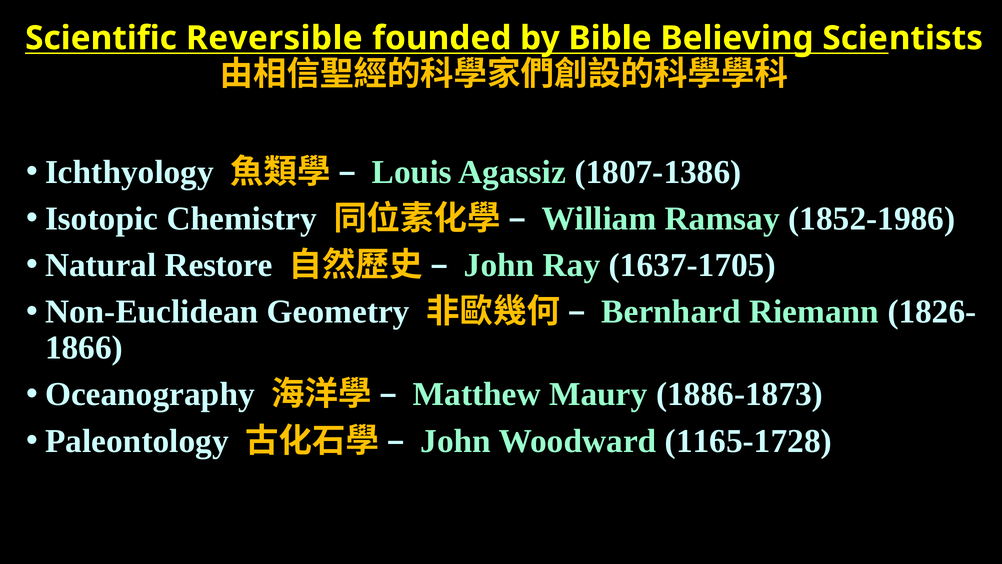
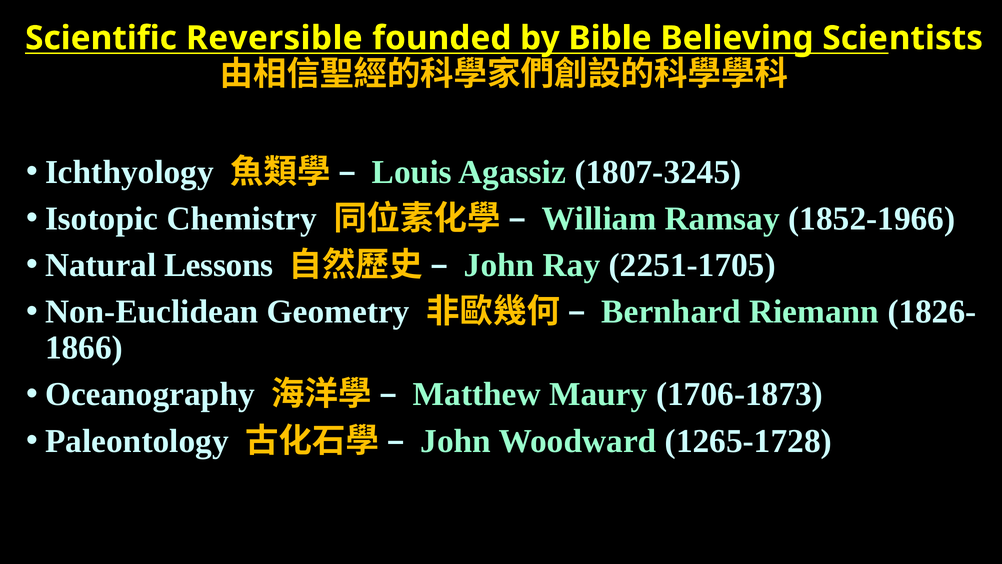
1807-1386: 1807-1386 -> 1807-3245 (658, 172)
1852-1986: 1852-1986 -> 1852-1966 (872, 218)
Restore: Restore -> Lessons (219, 265)
1637-1705: 1637-1705 -> 2251-1705 (692, 265)
1886-1873: 1886-1873 -> 1706-1873 (740, 394)
1165-1728: 1165-1728 -> 1265-1728 (748, 441)
